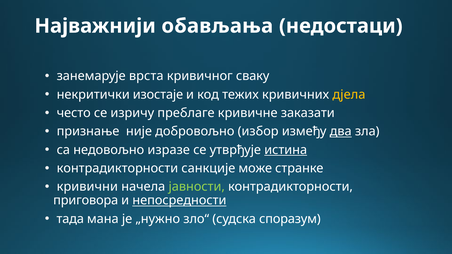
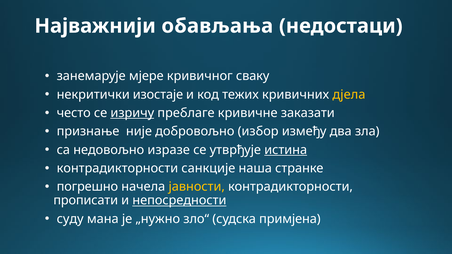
врста: врста -> мјере (146, 76)
изричу underline: none -> present (132, 113)
два underline: present -> none (341, 132)
може: може -> наша (255, 168)
кривични: кривични -> погрешно (87, 187)
јавности colour: light green -> yellow (197, 187)
приговора: приговора -> прописати (86, 201)
тада: тада -> суду (70, 219)
споразум: споразум -> примјена (290, 219)
